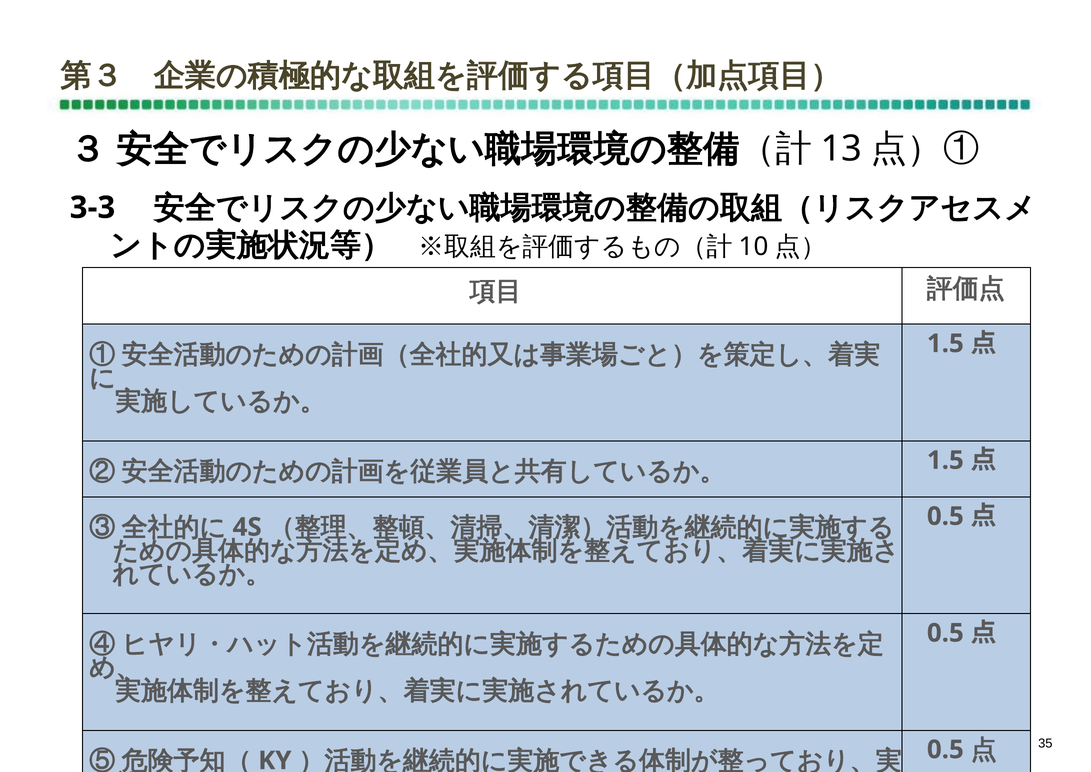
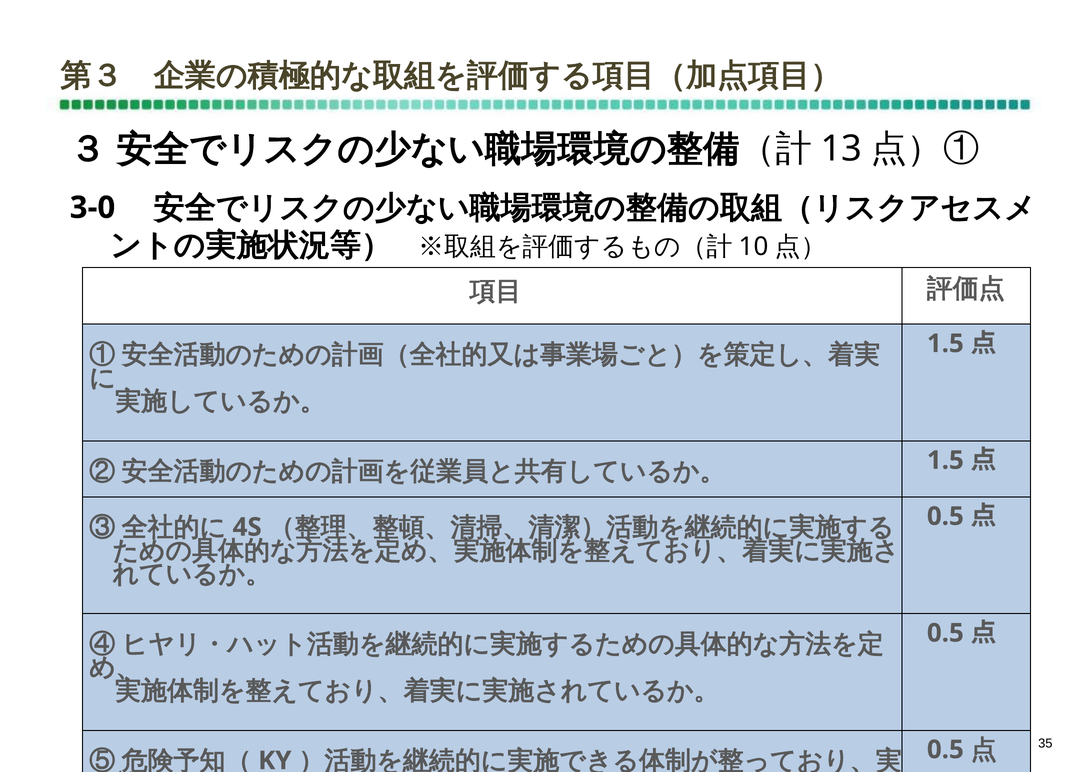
3-3: 3-3 -> 3-0 (92, 208)
